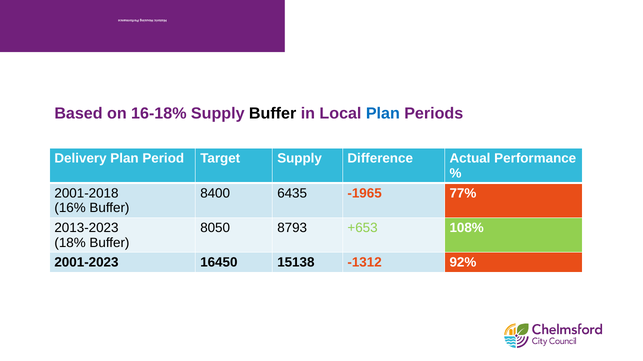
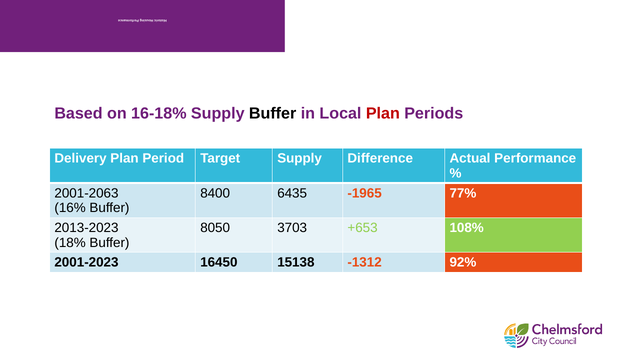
Plan colour: blue -> red (383, 114)
2001-2018: 2001-2018 -> 2001-2063 (86, 193)
8793: 8793 -> 3703 (292, 228)
